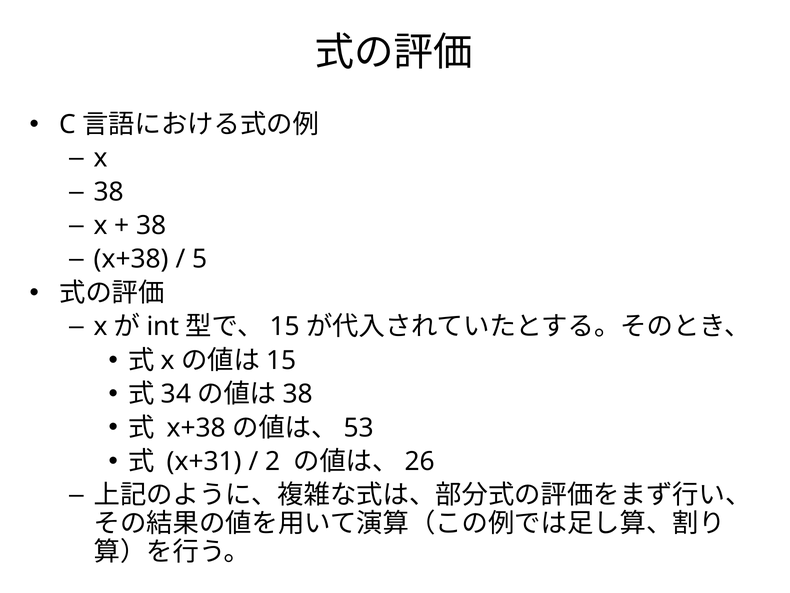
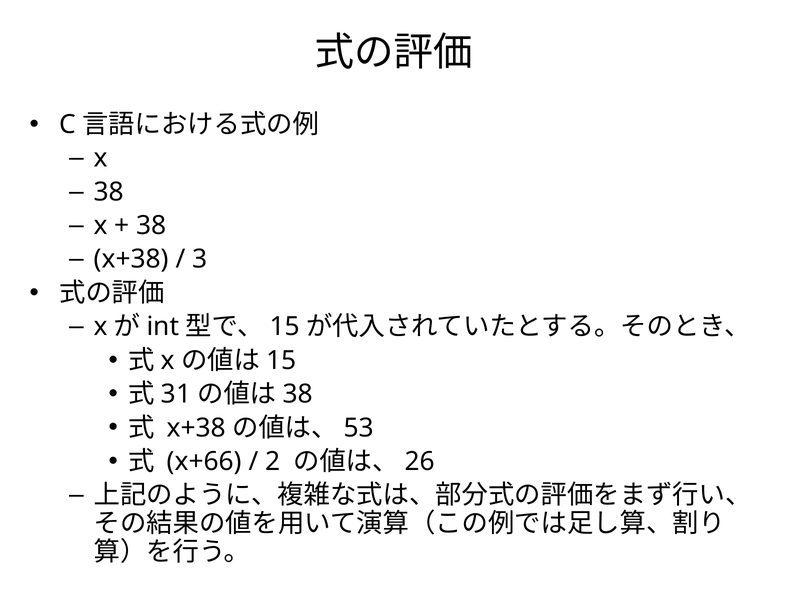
5: 5 -> 3 (200, 259)
34: 34 -> 31 (176, 394)
x+31: x+31 -> x+66 (204, 461)
